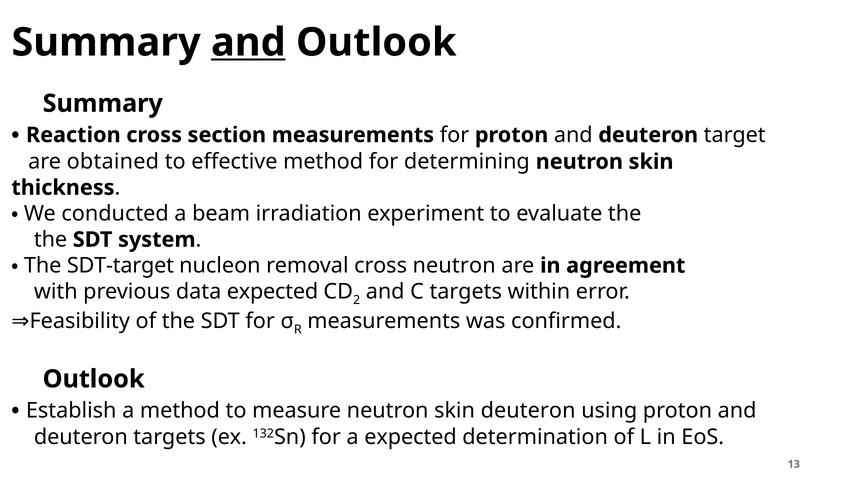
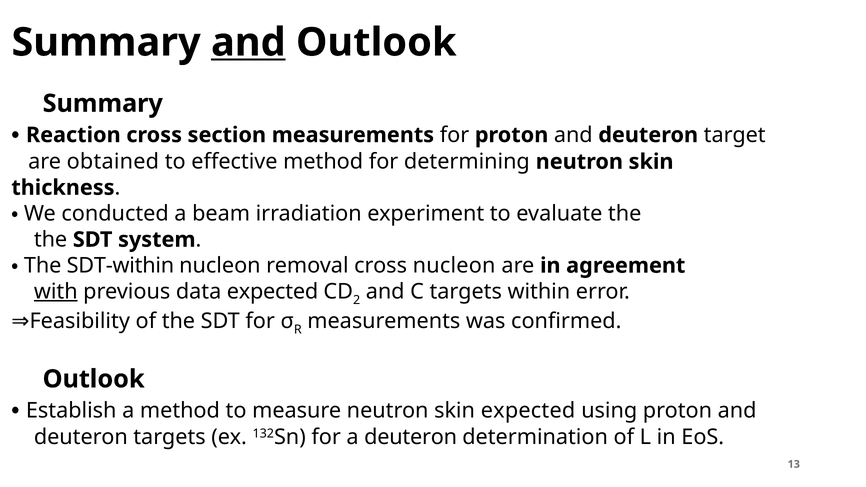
SDT-target: SDT-target -> SDT-within (120, 266)
cross neutron: neutron -> nucleon (454, 266)
with underline: none -> present (56, 292)
skin deuteron: deuteron -> expected (528, 411)
a expected: expected -> deuteron (411, 437)
